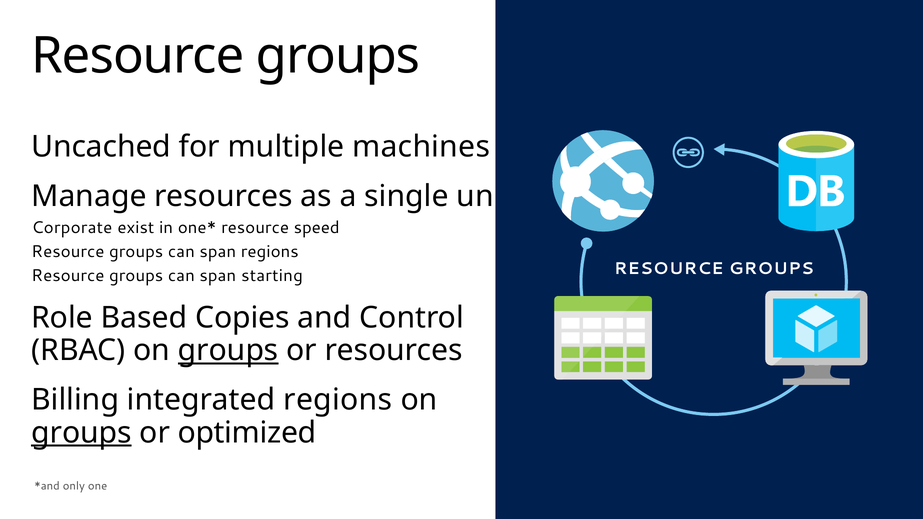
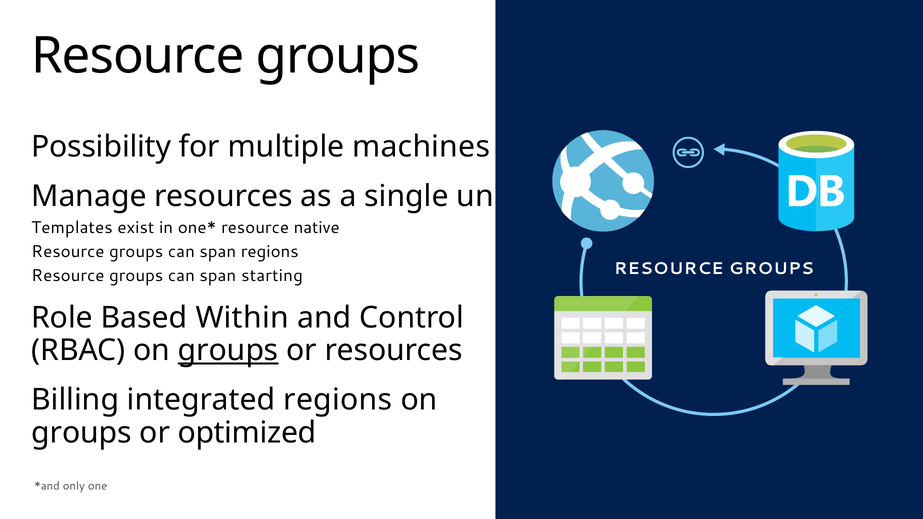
Uncached: Uncached -> Possibility (101, 147)
Corporate: Corporate -> Templates (72, 228)
speed: speed -> native (317, 228)
Copies: Copies -> Within (242, 318)
groups underline: present -> none (81, 433)
